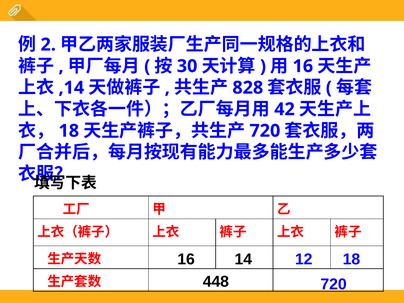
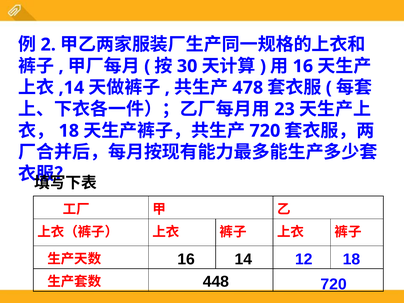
828: 828 -> 478 (248, 88)
42: 42 -> 23 (285, 109)
